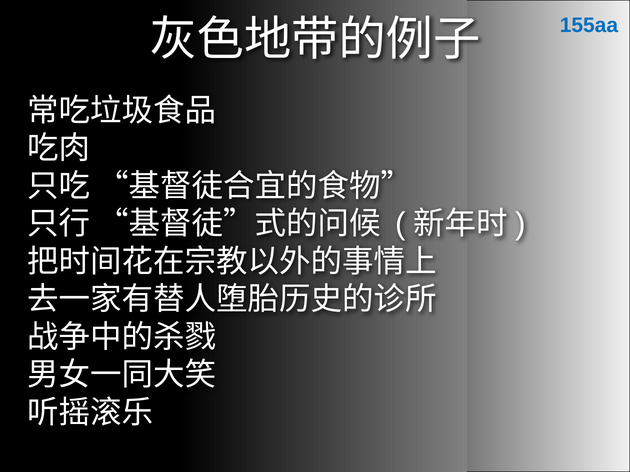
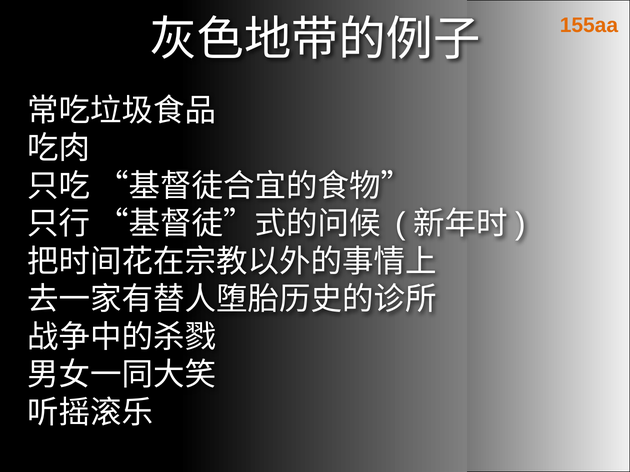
155aa colour: blue -> orange (589, 25)
